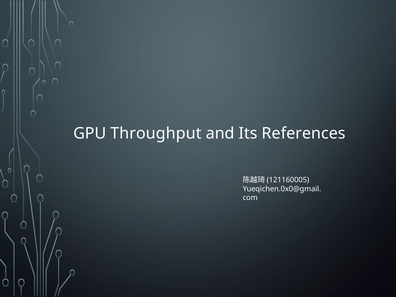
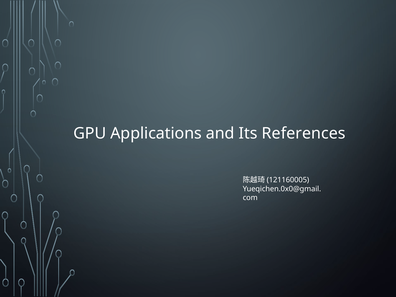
Throughput: Throughput -> Applications (156, 133)
